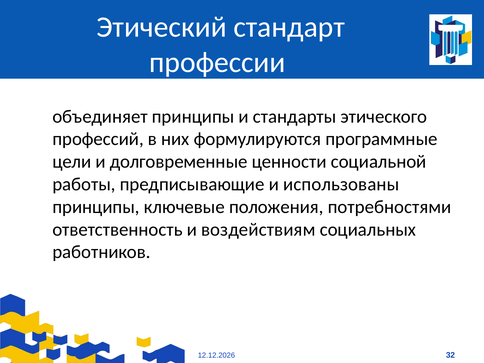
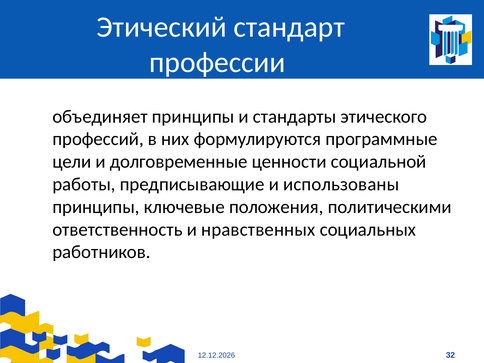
потребностями: потребностями -> политическими (390, 207)
воздействиям: воздействиям -> нравственных (258, 229)
